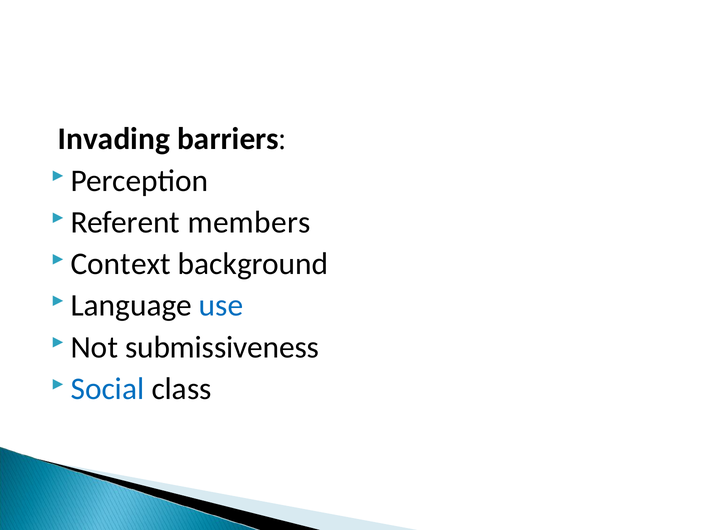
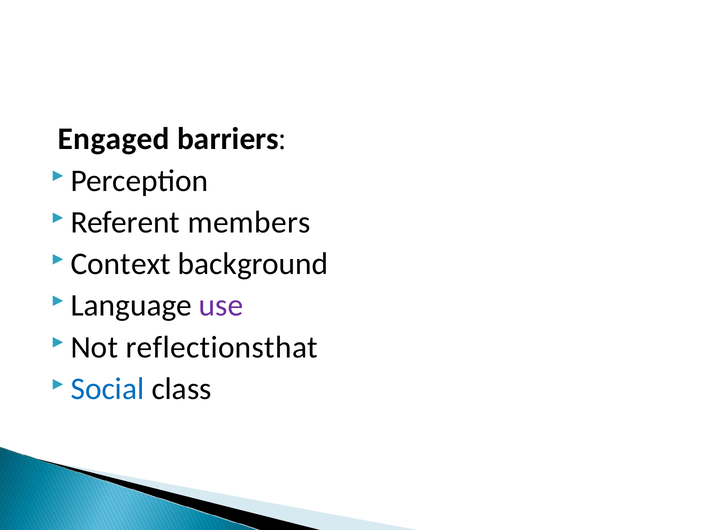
Invading: Invading -> Engaged (114, 139)
use colour: blue -> purple (221, 306)
submissiveness: submissiveness -> reflectionsthat (222, 347)
